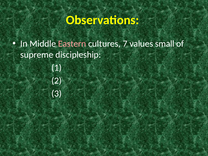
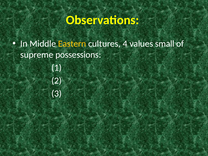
Eastern colour: pink -> yellow (72, 44)
7: 7 -> 4 (125, 44)
discipleship: discipleship -> possessions (78, 55)
